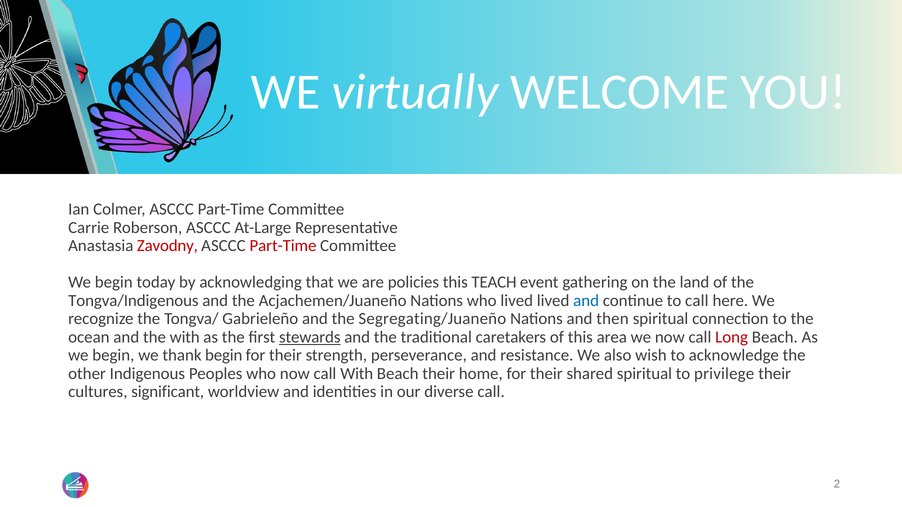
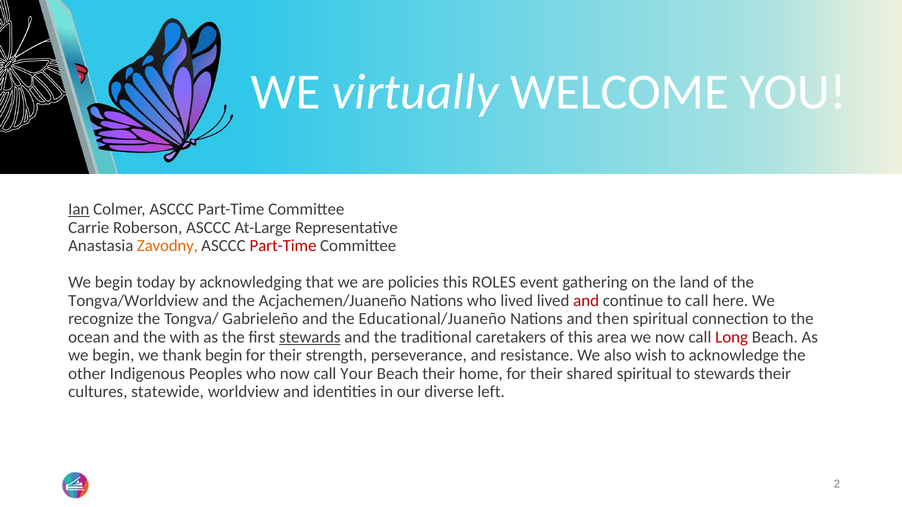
Ian underline: none -> present (79, 209)
Zavodny colour: red -> orange (167, 246)
TEACH: TEACH -> ROLES (494, 282)
Tongva/Indigenous: Tongva/Indigenous -> Tongva/Worldview (133, 301)
and colour: blue -> red (586, 301)
Segregating/Juaneño: Segregating/Juaneño -> Educational/Juaneño (432, 319)
call With: With -> Your (357, 374)
to privilege: privilege -> stewards (724, 374)
significant: significant -> statewide (168, 392)
diverse call: call -> left (491, 392)
